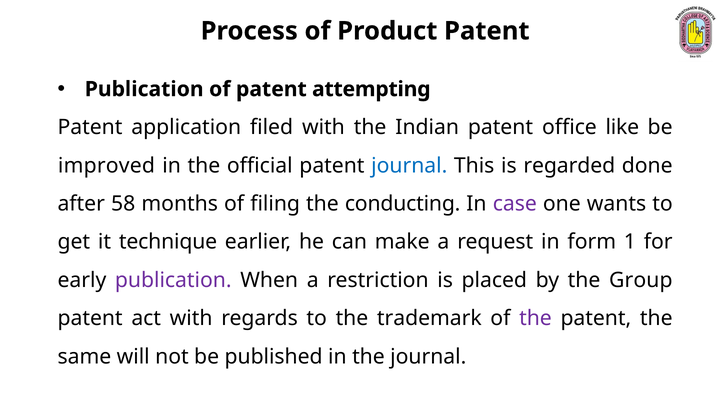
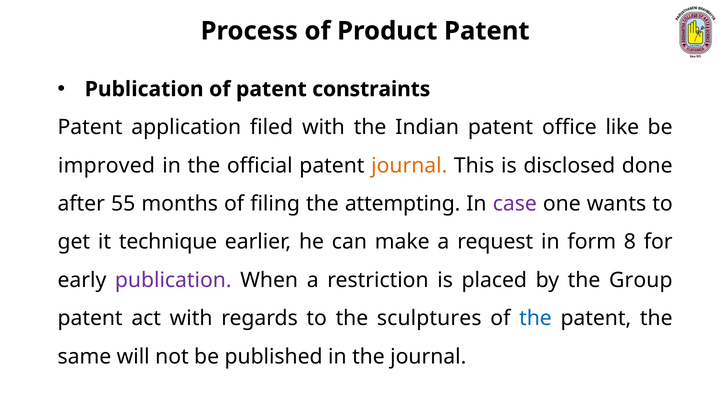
attempting: attempting -> constraints (371, 89)
journal colour: blue -> orange (409, 165)
regarded: regarded -> disclosed (569, 165)
58: 58 -> 55 (123, 203)
conducting: conducting -> attempting (403, 203)
1: 1 -> 8 (630, 242)
trademark: trademark -> sculptures (429, 318)
the colour: purple -> blue (535, 318)
